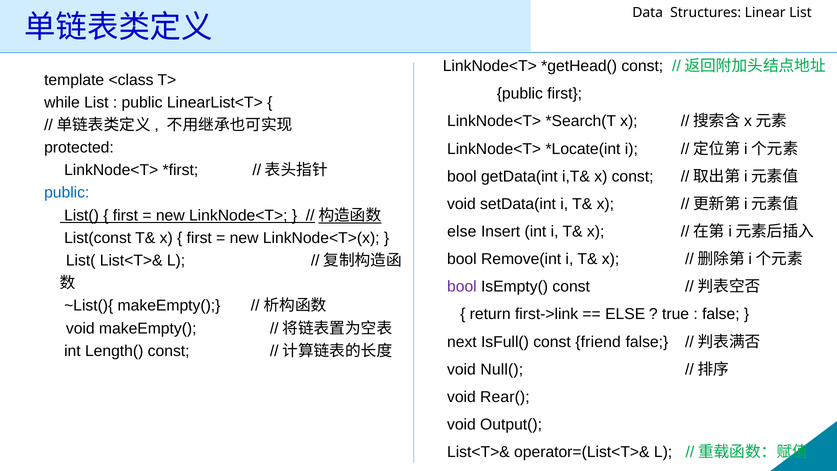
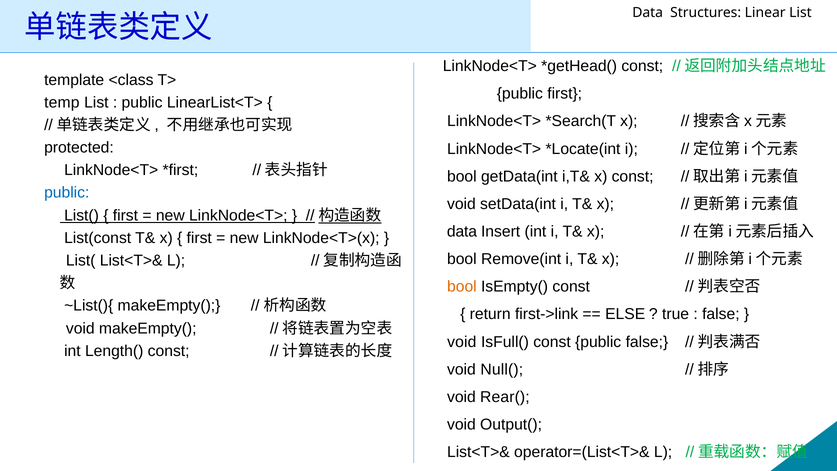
while: while -> temp (62, 102)
else: else -> data (462, 231)
bool colour: purple -> orange (462, 287)
next: next -> void (462, 342)
const friend: friend -> public (598, 342)
